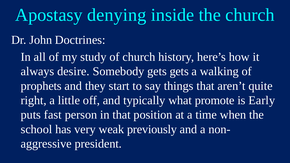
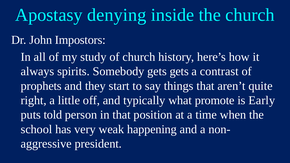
Doctrines: Doctrines -> Impostors (80, 40)
desire: desire -> spirits (73, 71)
walking: walking -> contrast (219, 71)
fast: fast -> told (53, 115)
previously: previously -> happening (152, 129)
